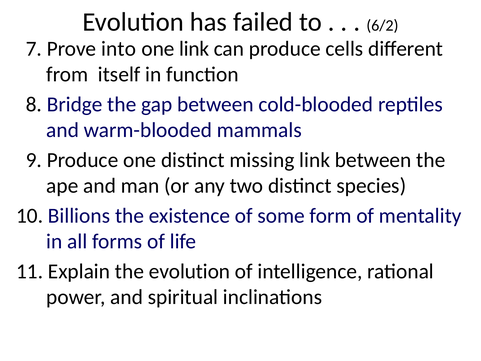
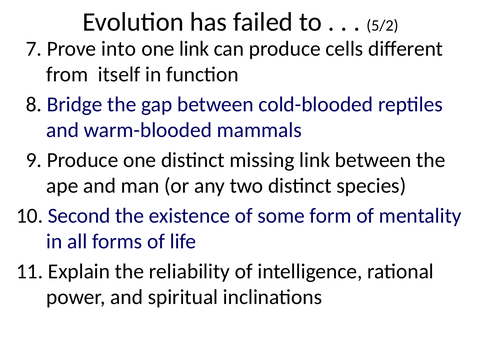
6/2: 6/2 -> 5/2 (382, 25)
Billions: Billions -> Second (79, 216)
the evolution: evolution -> reliability (189, 271)
